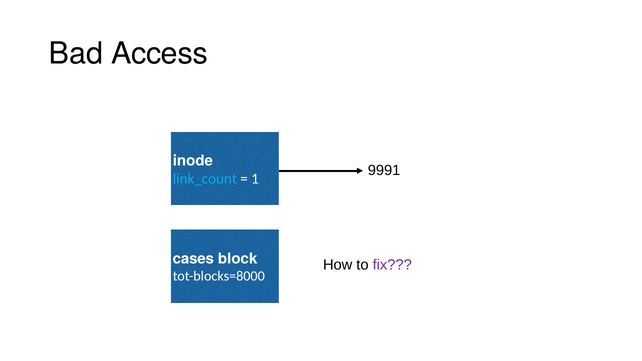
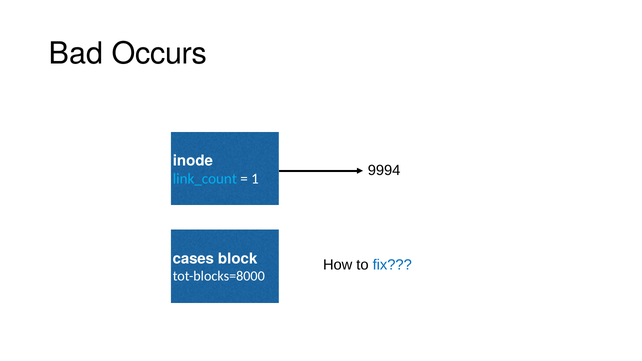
Access: Access -> Occurs (159, 54)
9991: 9991 -> 9994 (384, 171)
fix colour: purple -> blue (392, 265)
